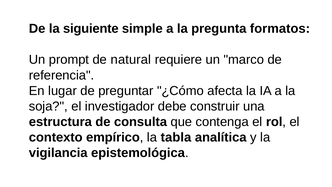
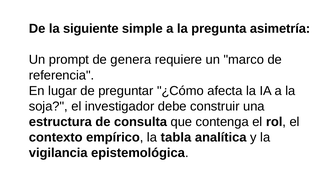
formatos: formatos -> asimetría (280, 29)
natural: natural -> genera (131, 60)
